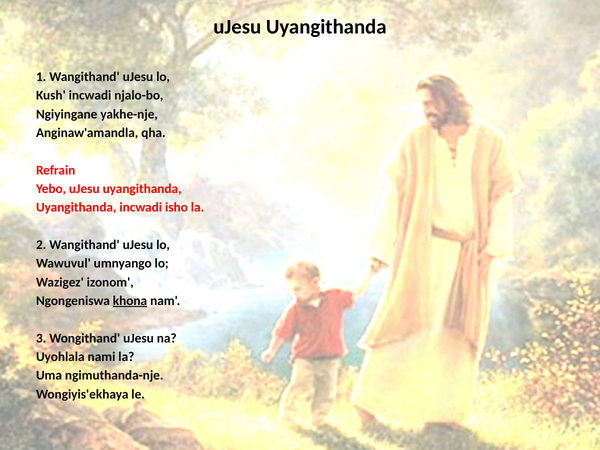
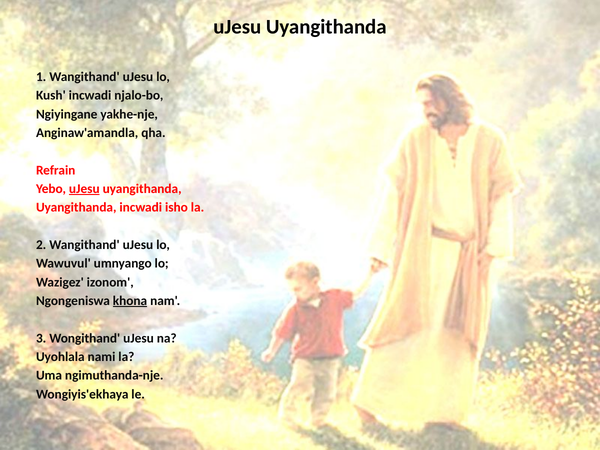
uJesu underline: none -> present (84, 189)
